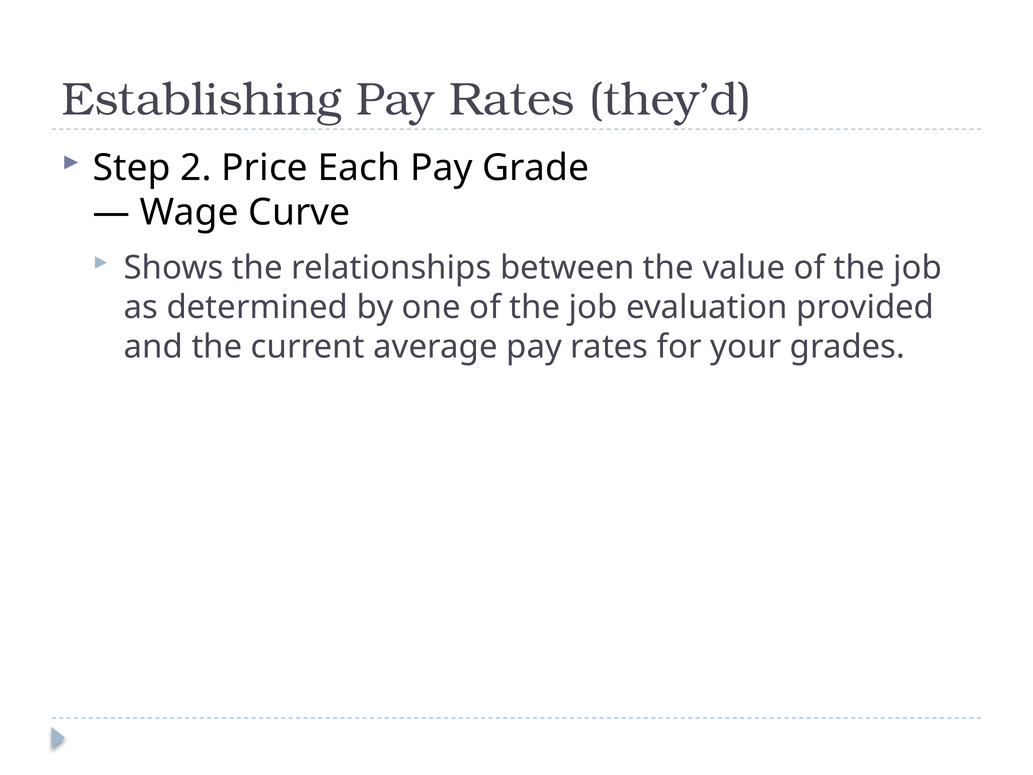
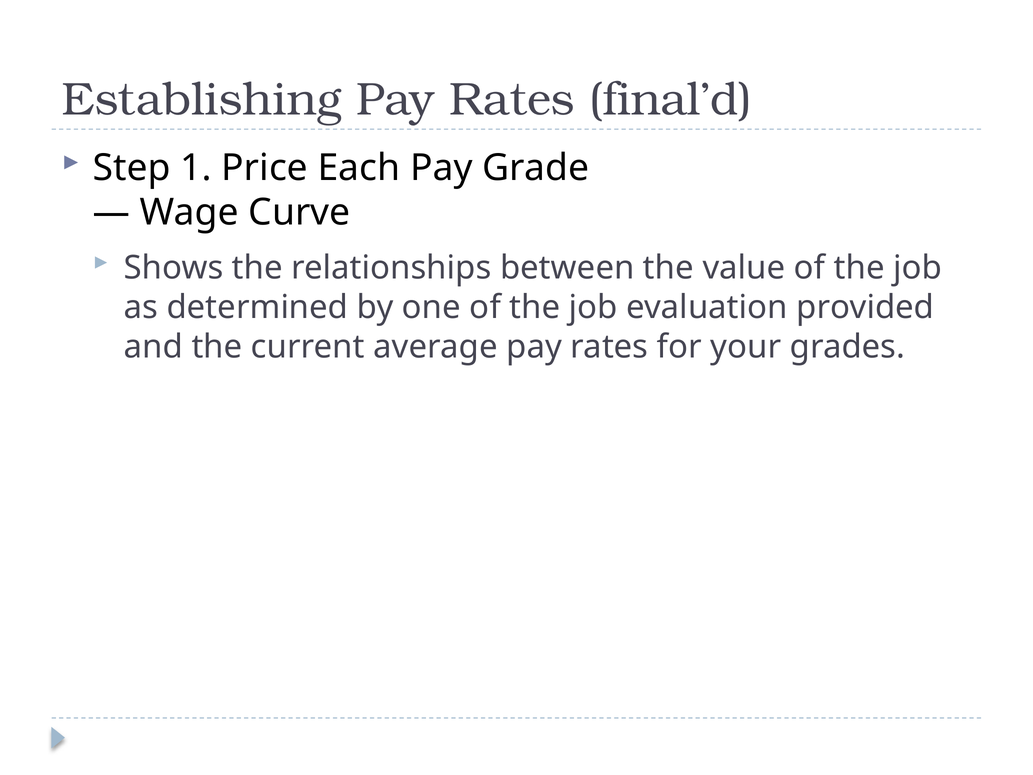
they’d: they’d -> final’d (671, 100)
2: 2 -> 1 (196, 168)
